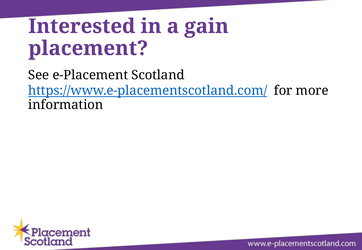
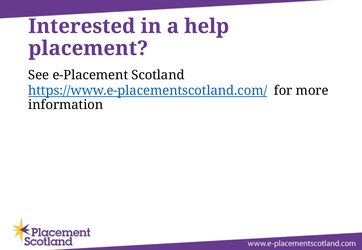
gain: gain -> help (207, 26)
